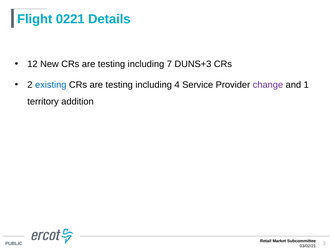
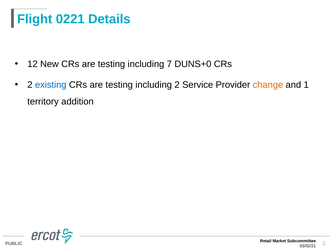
DUNS+3: DUNS+3 -> DUNS+0 (193, 64)
including 4: 4 -> 2 (177, 85)
change colour: purple -> orange (268, 85)
